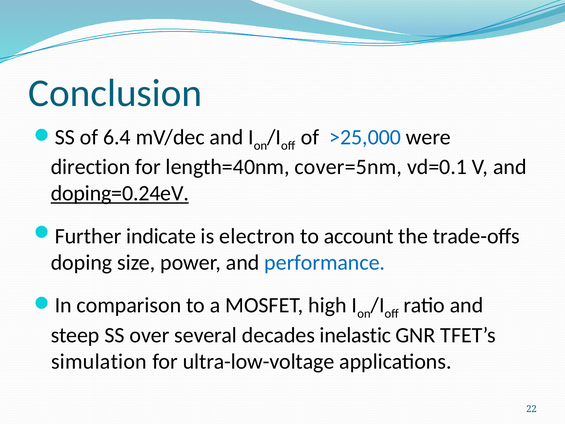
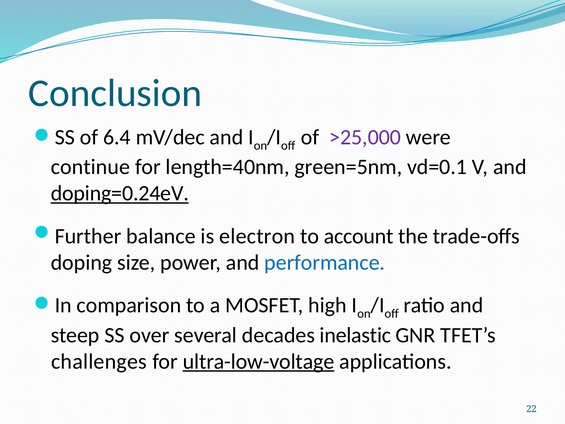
>25,000 colour: blue -> purple (365, 137)
direction: direction -> continue (90, 167)
cover=5nm: cover=5nm -> green=5nm (348, 167)
indicate: indicate -> balance (161, 236)
simulation: simulation -> challenges (99, 361)
ultra-low-voltage underline: none -> present (259, 361)
